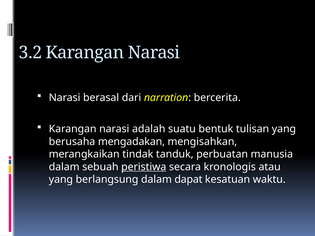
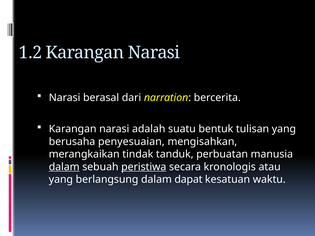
3.2: 3.2 -> 1.2 (30, 53)
mengadakan: mengadakan -> penyesuaian (131, 142)
dalam underline: none -> present (64, 167)
